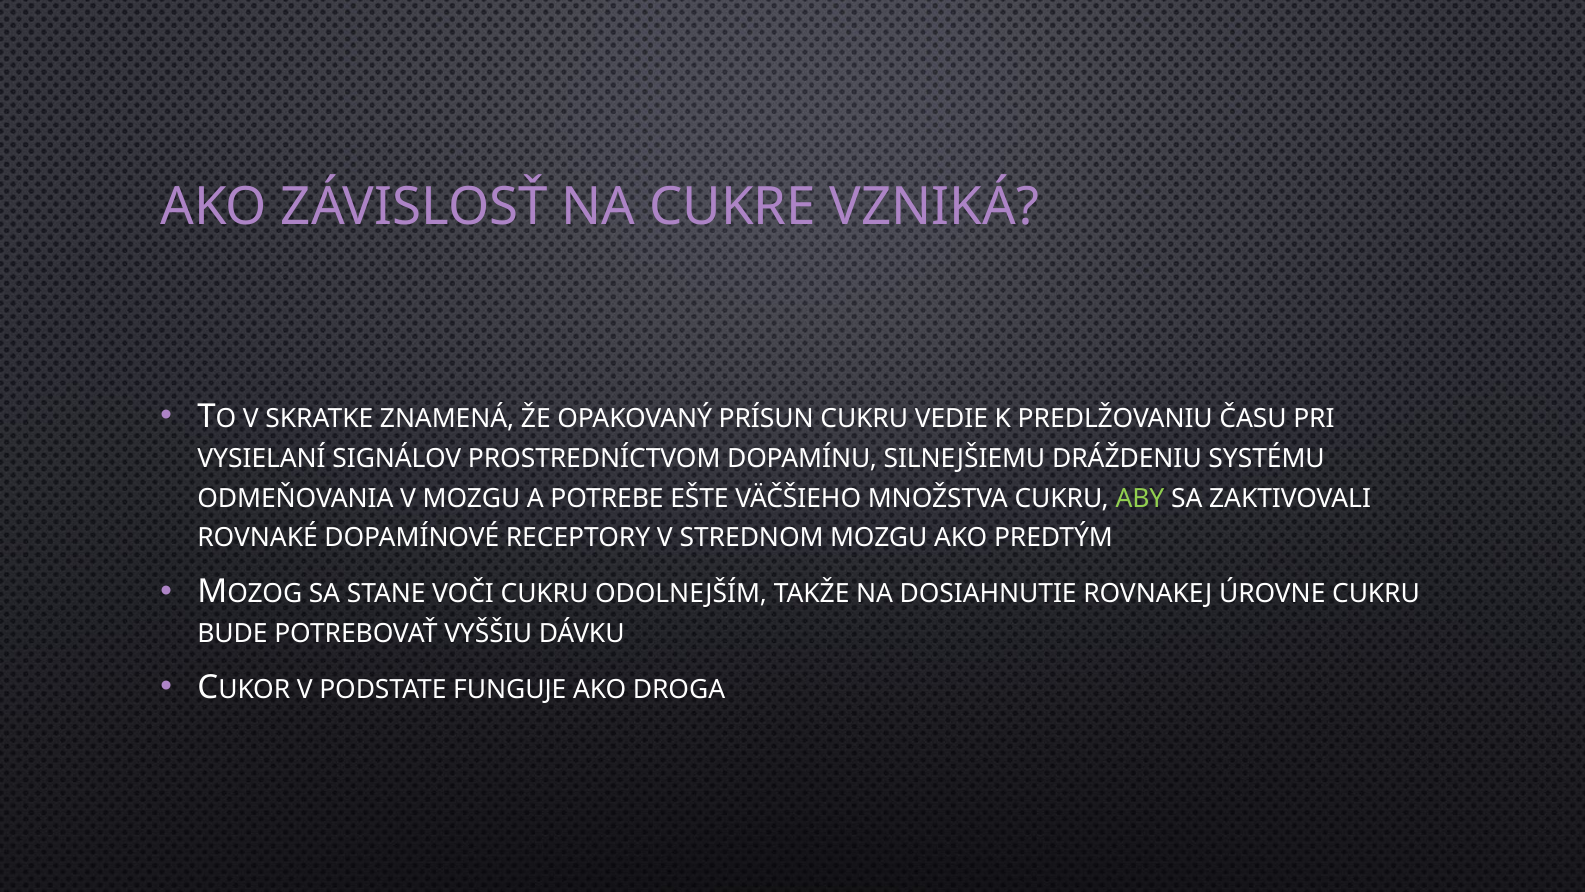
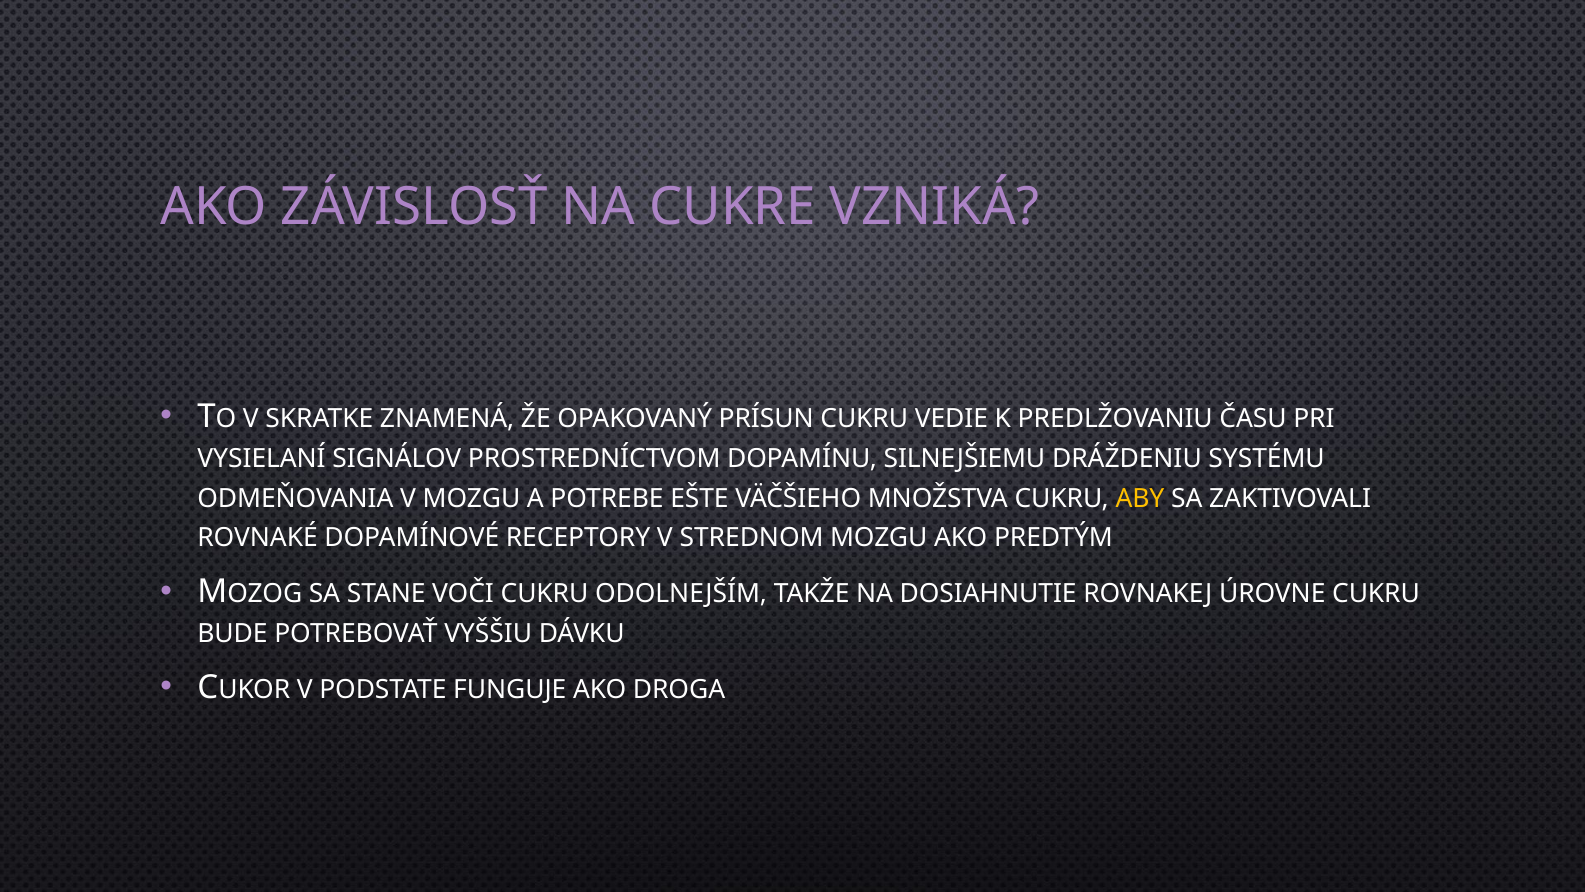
ABY colour: light green -> yellow (1140, 498)
